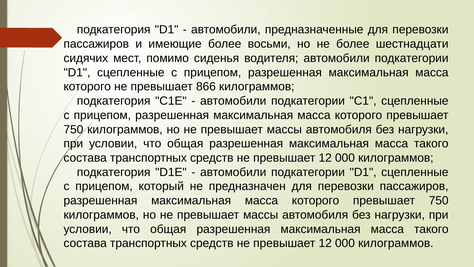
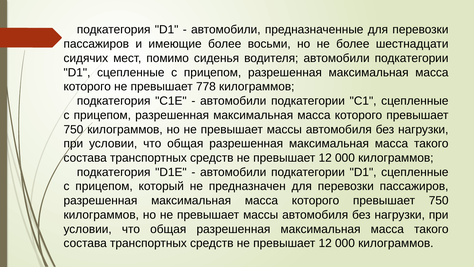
866: 866 -> 778 (206, 87)
